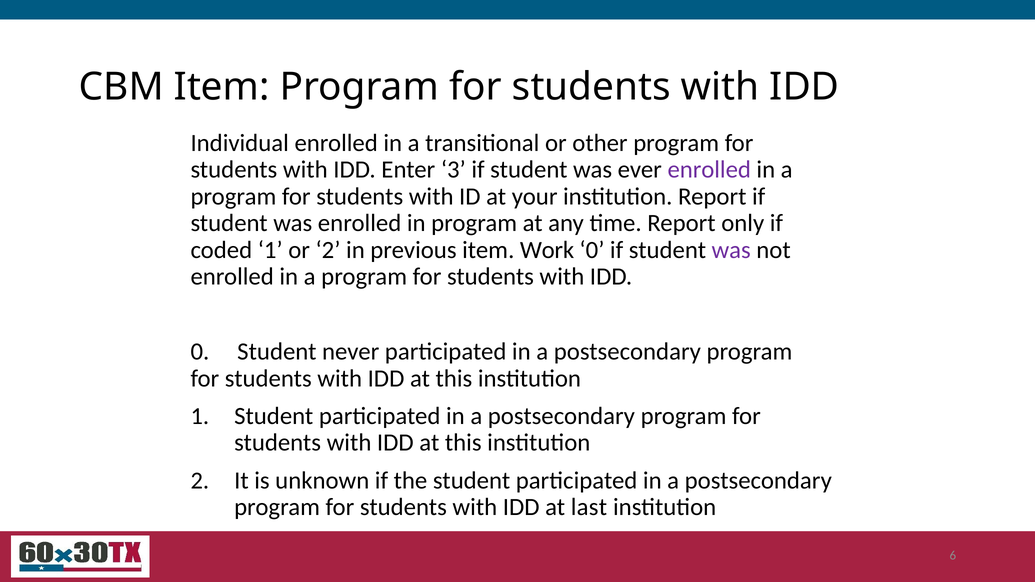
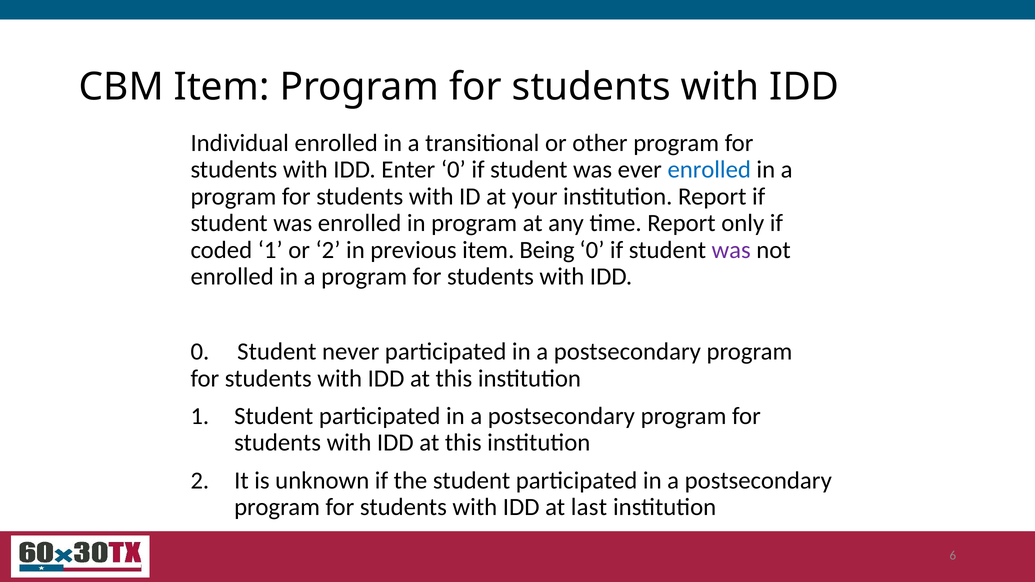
Enter 3: 3 -> 0 (453, 170)
enrolled colour: purple -> blue (709, 170)
Work: Work -> Being (547, 250)
